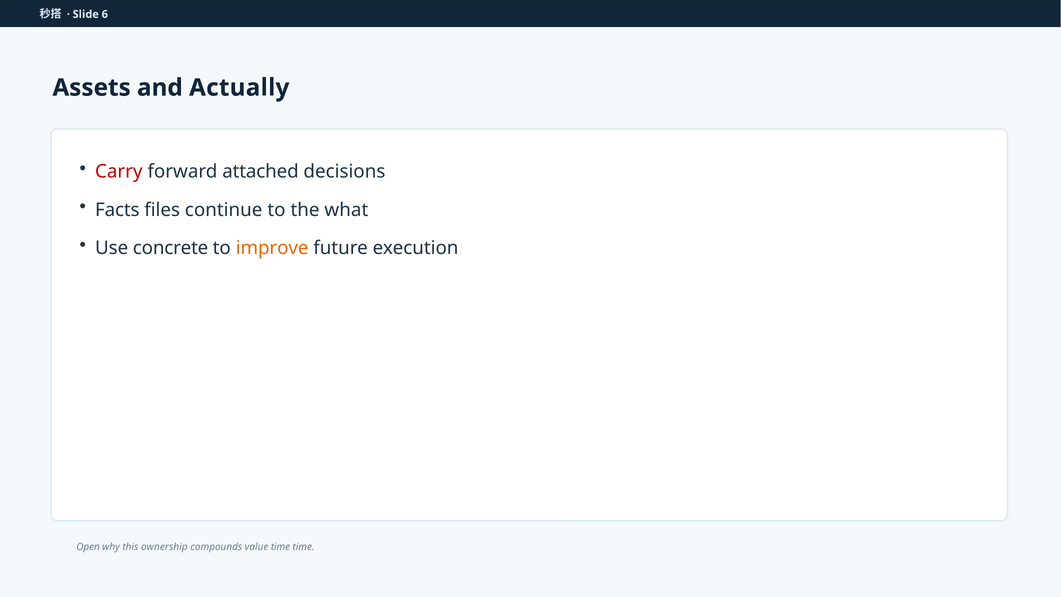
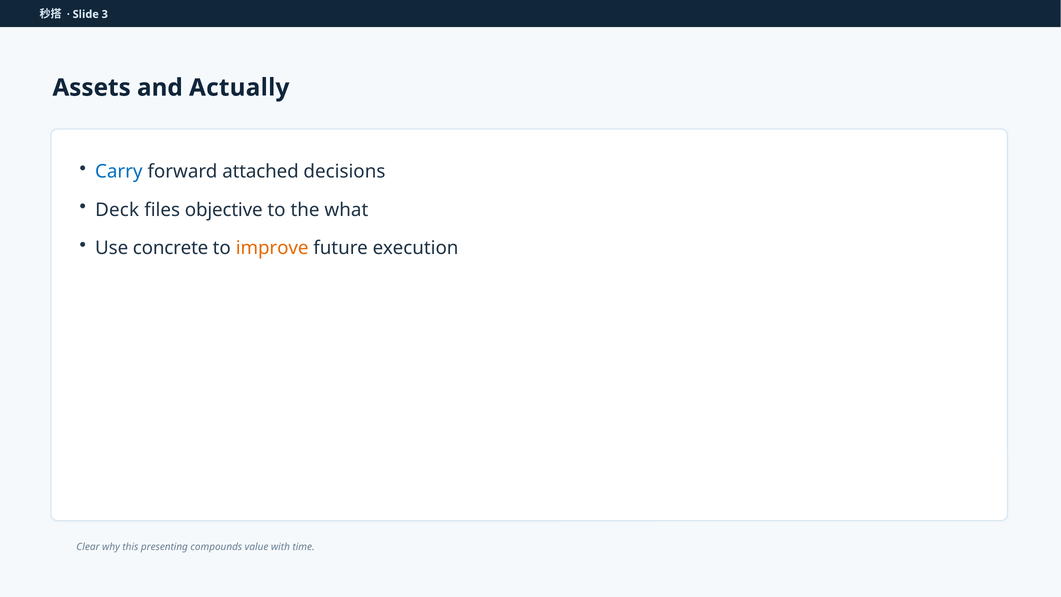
6: 6 -> 3 (105, 14)
Carry colour: red -> blue (119, 172)
Facts: Facts -> Deck (117, 210)
continue: continue -> objective (224, 210)
Open: Open -> Clear (88, 547)
ownership: ownership -> presenting (164, 547)
value time: time -> with (280, 547)
